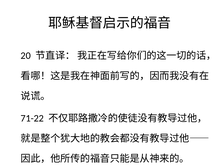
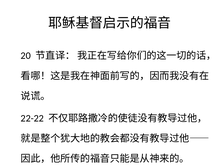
71-22: 71-22 -> 22-22 (32, 118)
